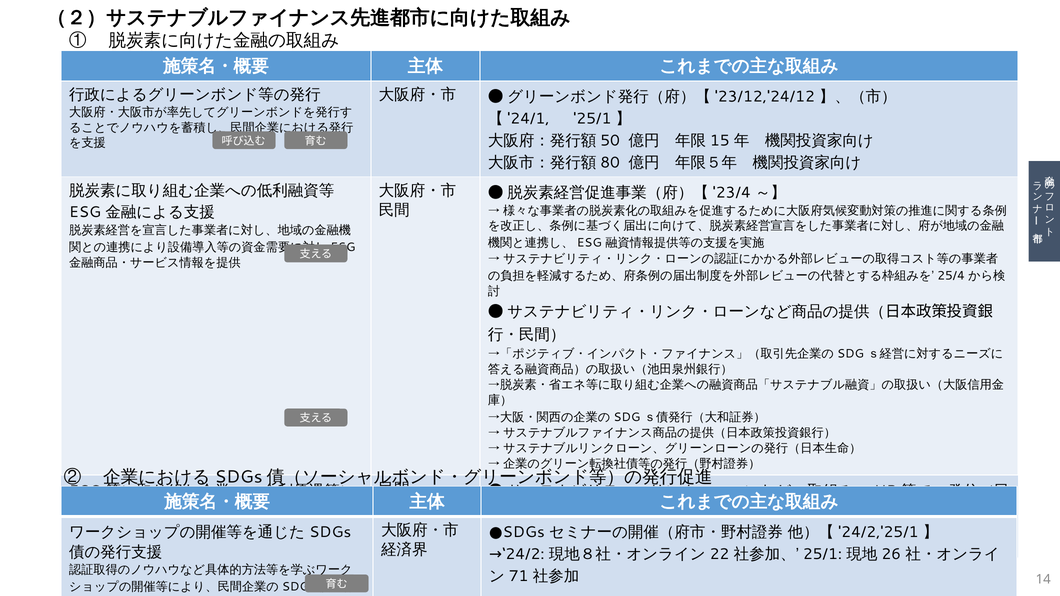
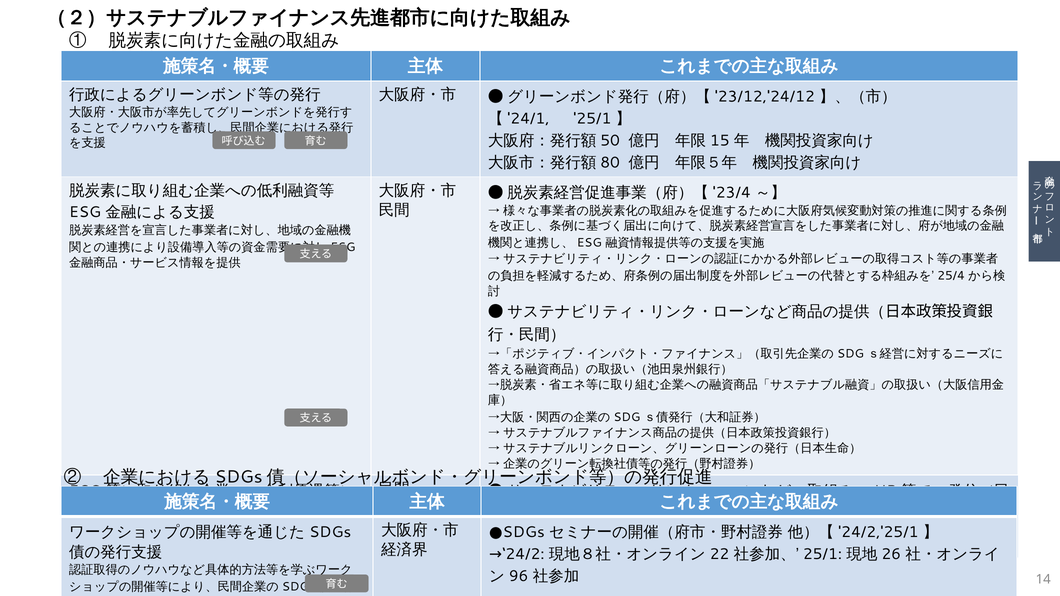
71: 71 -> 96 (519, 576)
